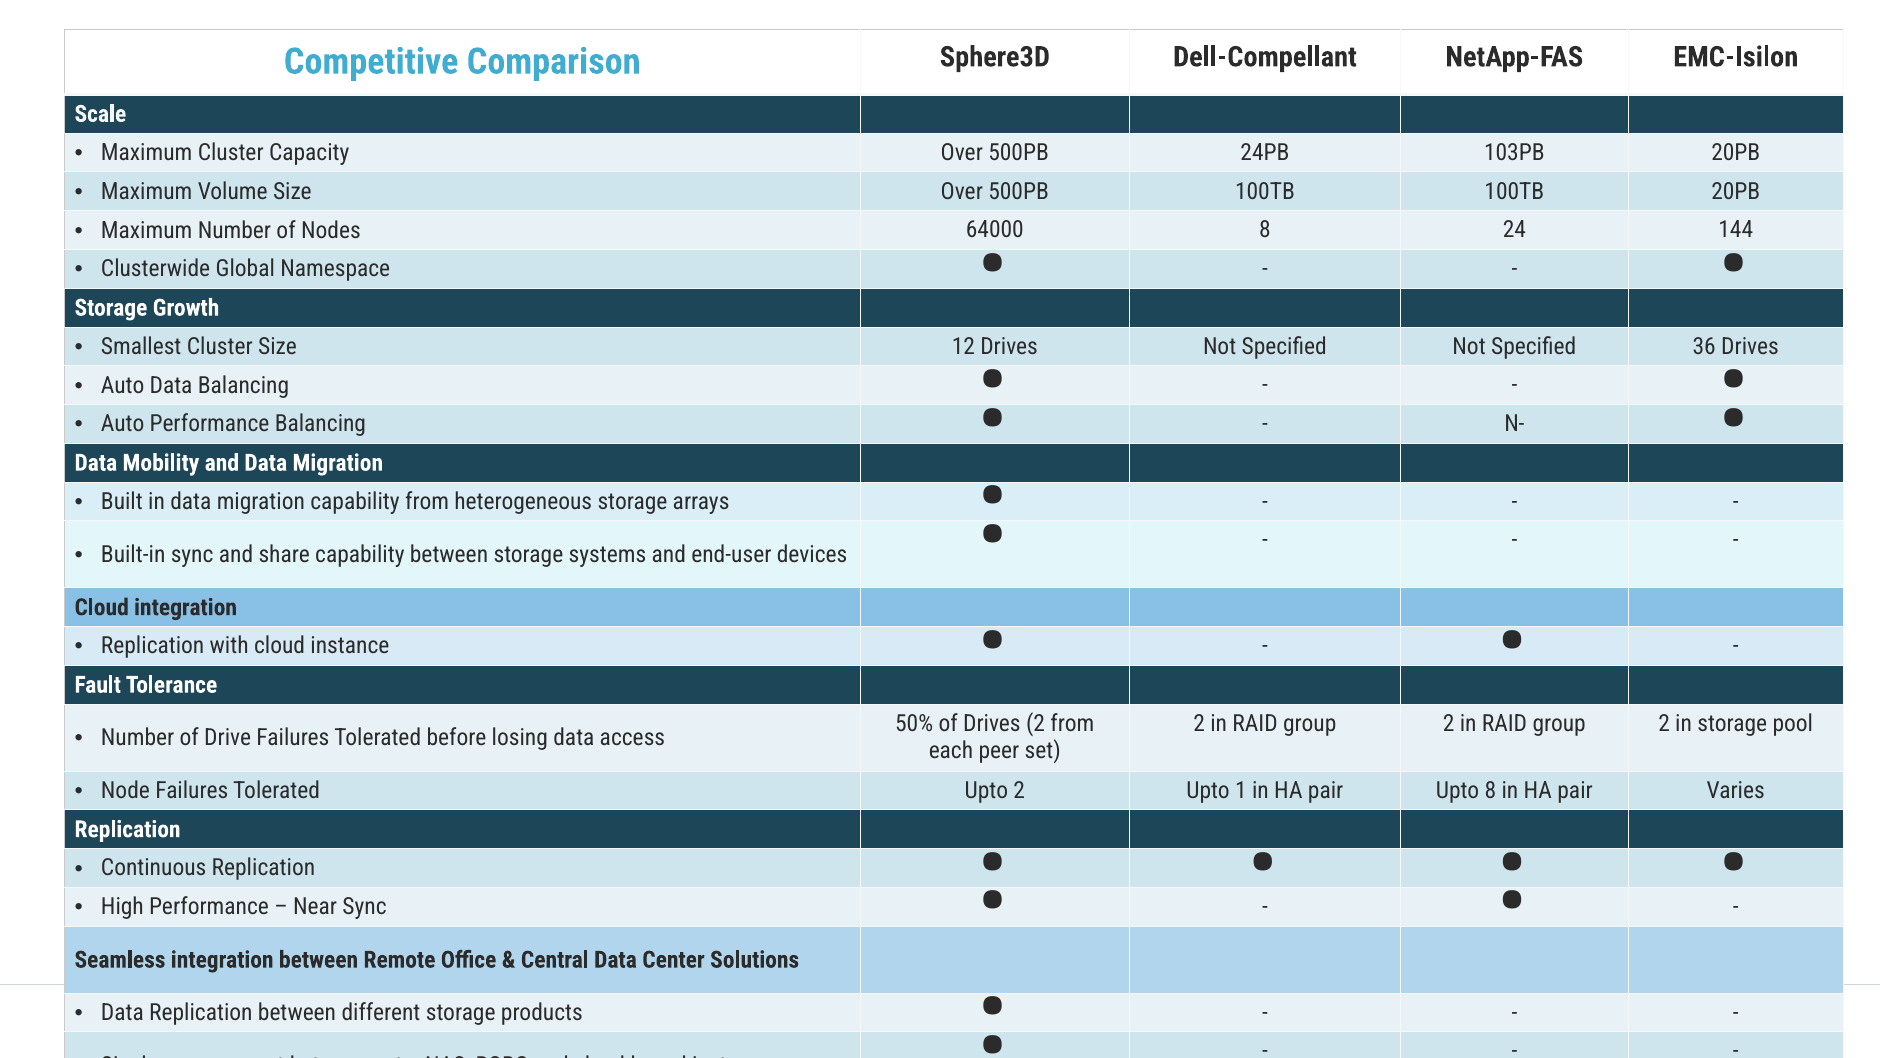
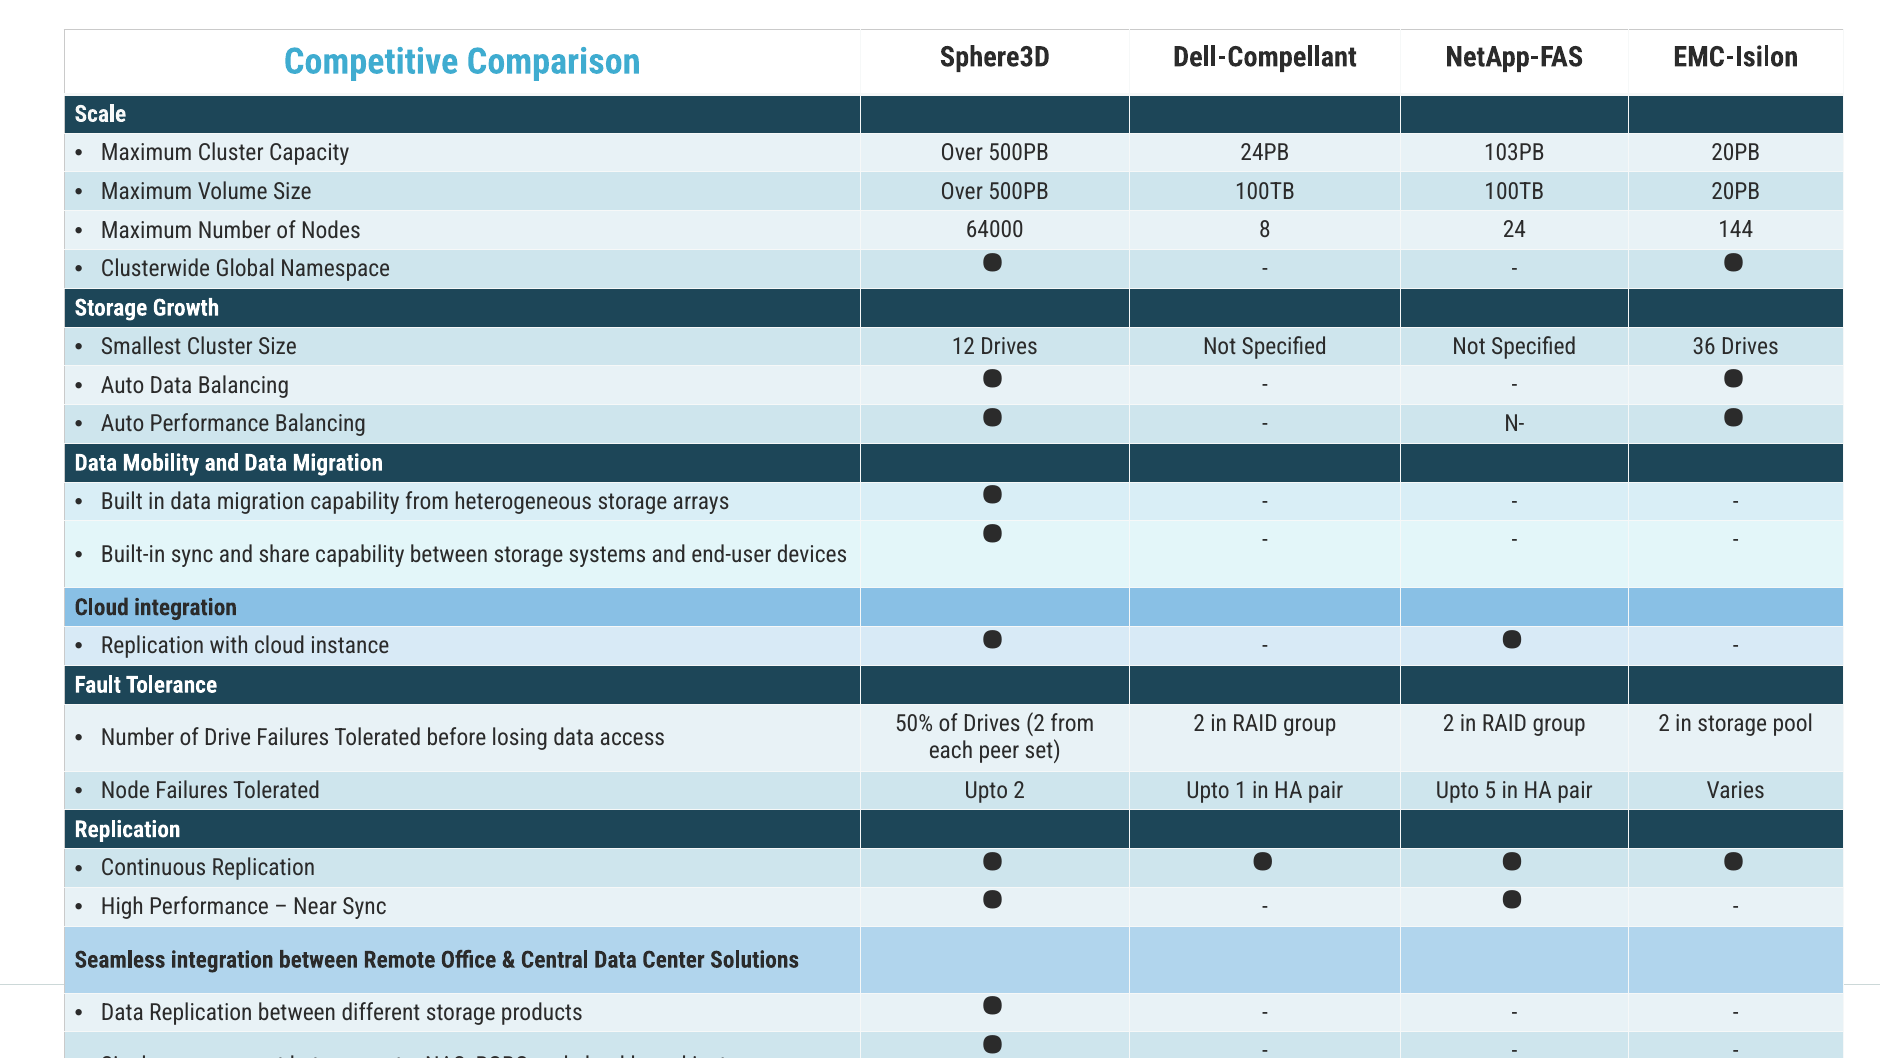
Upto 8: 8 -> 5 (1490, 790)
